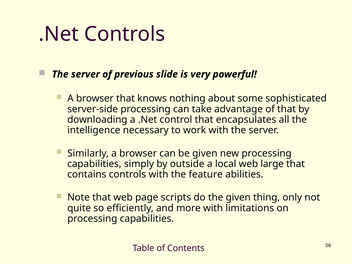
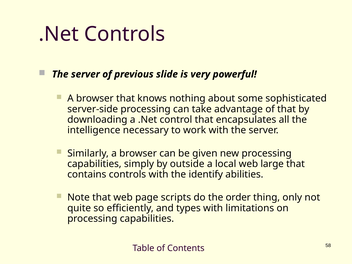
feature: feature -> identify (206, 174)
the given: given -> order (238, 197)
more: more -> types (188, 208)
